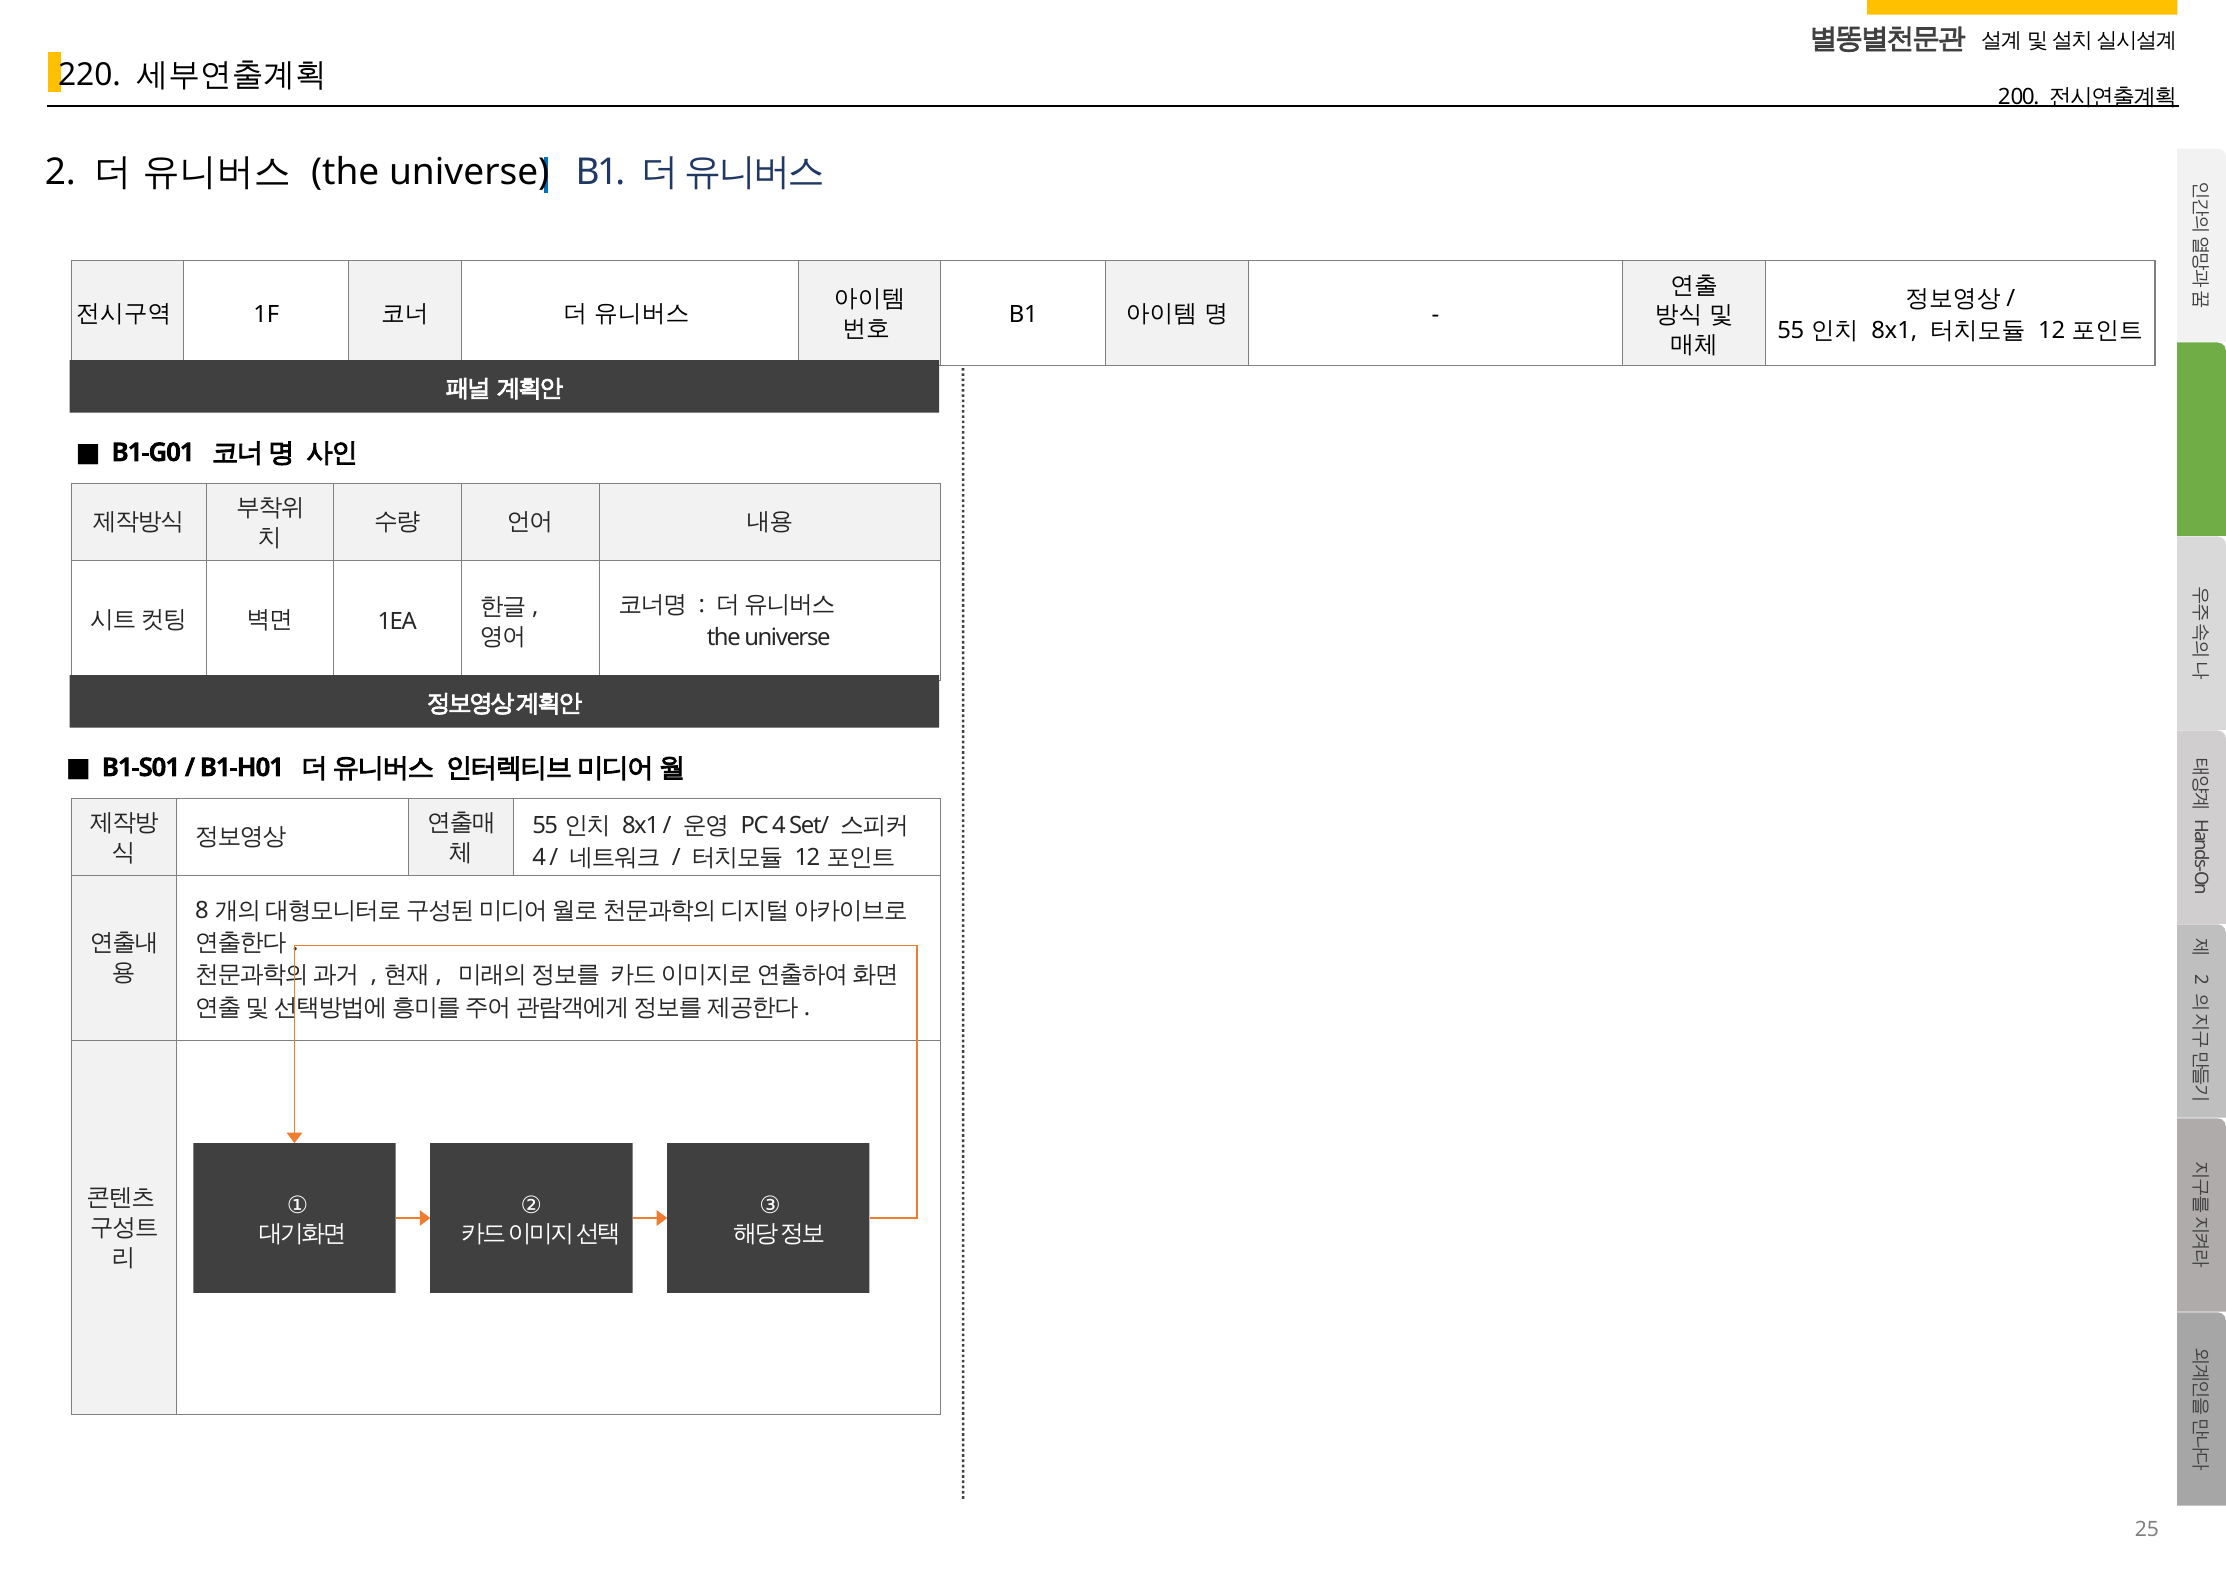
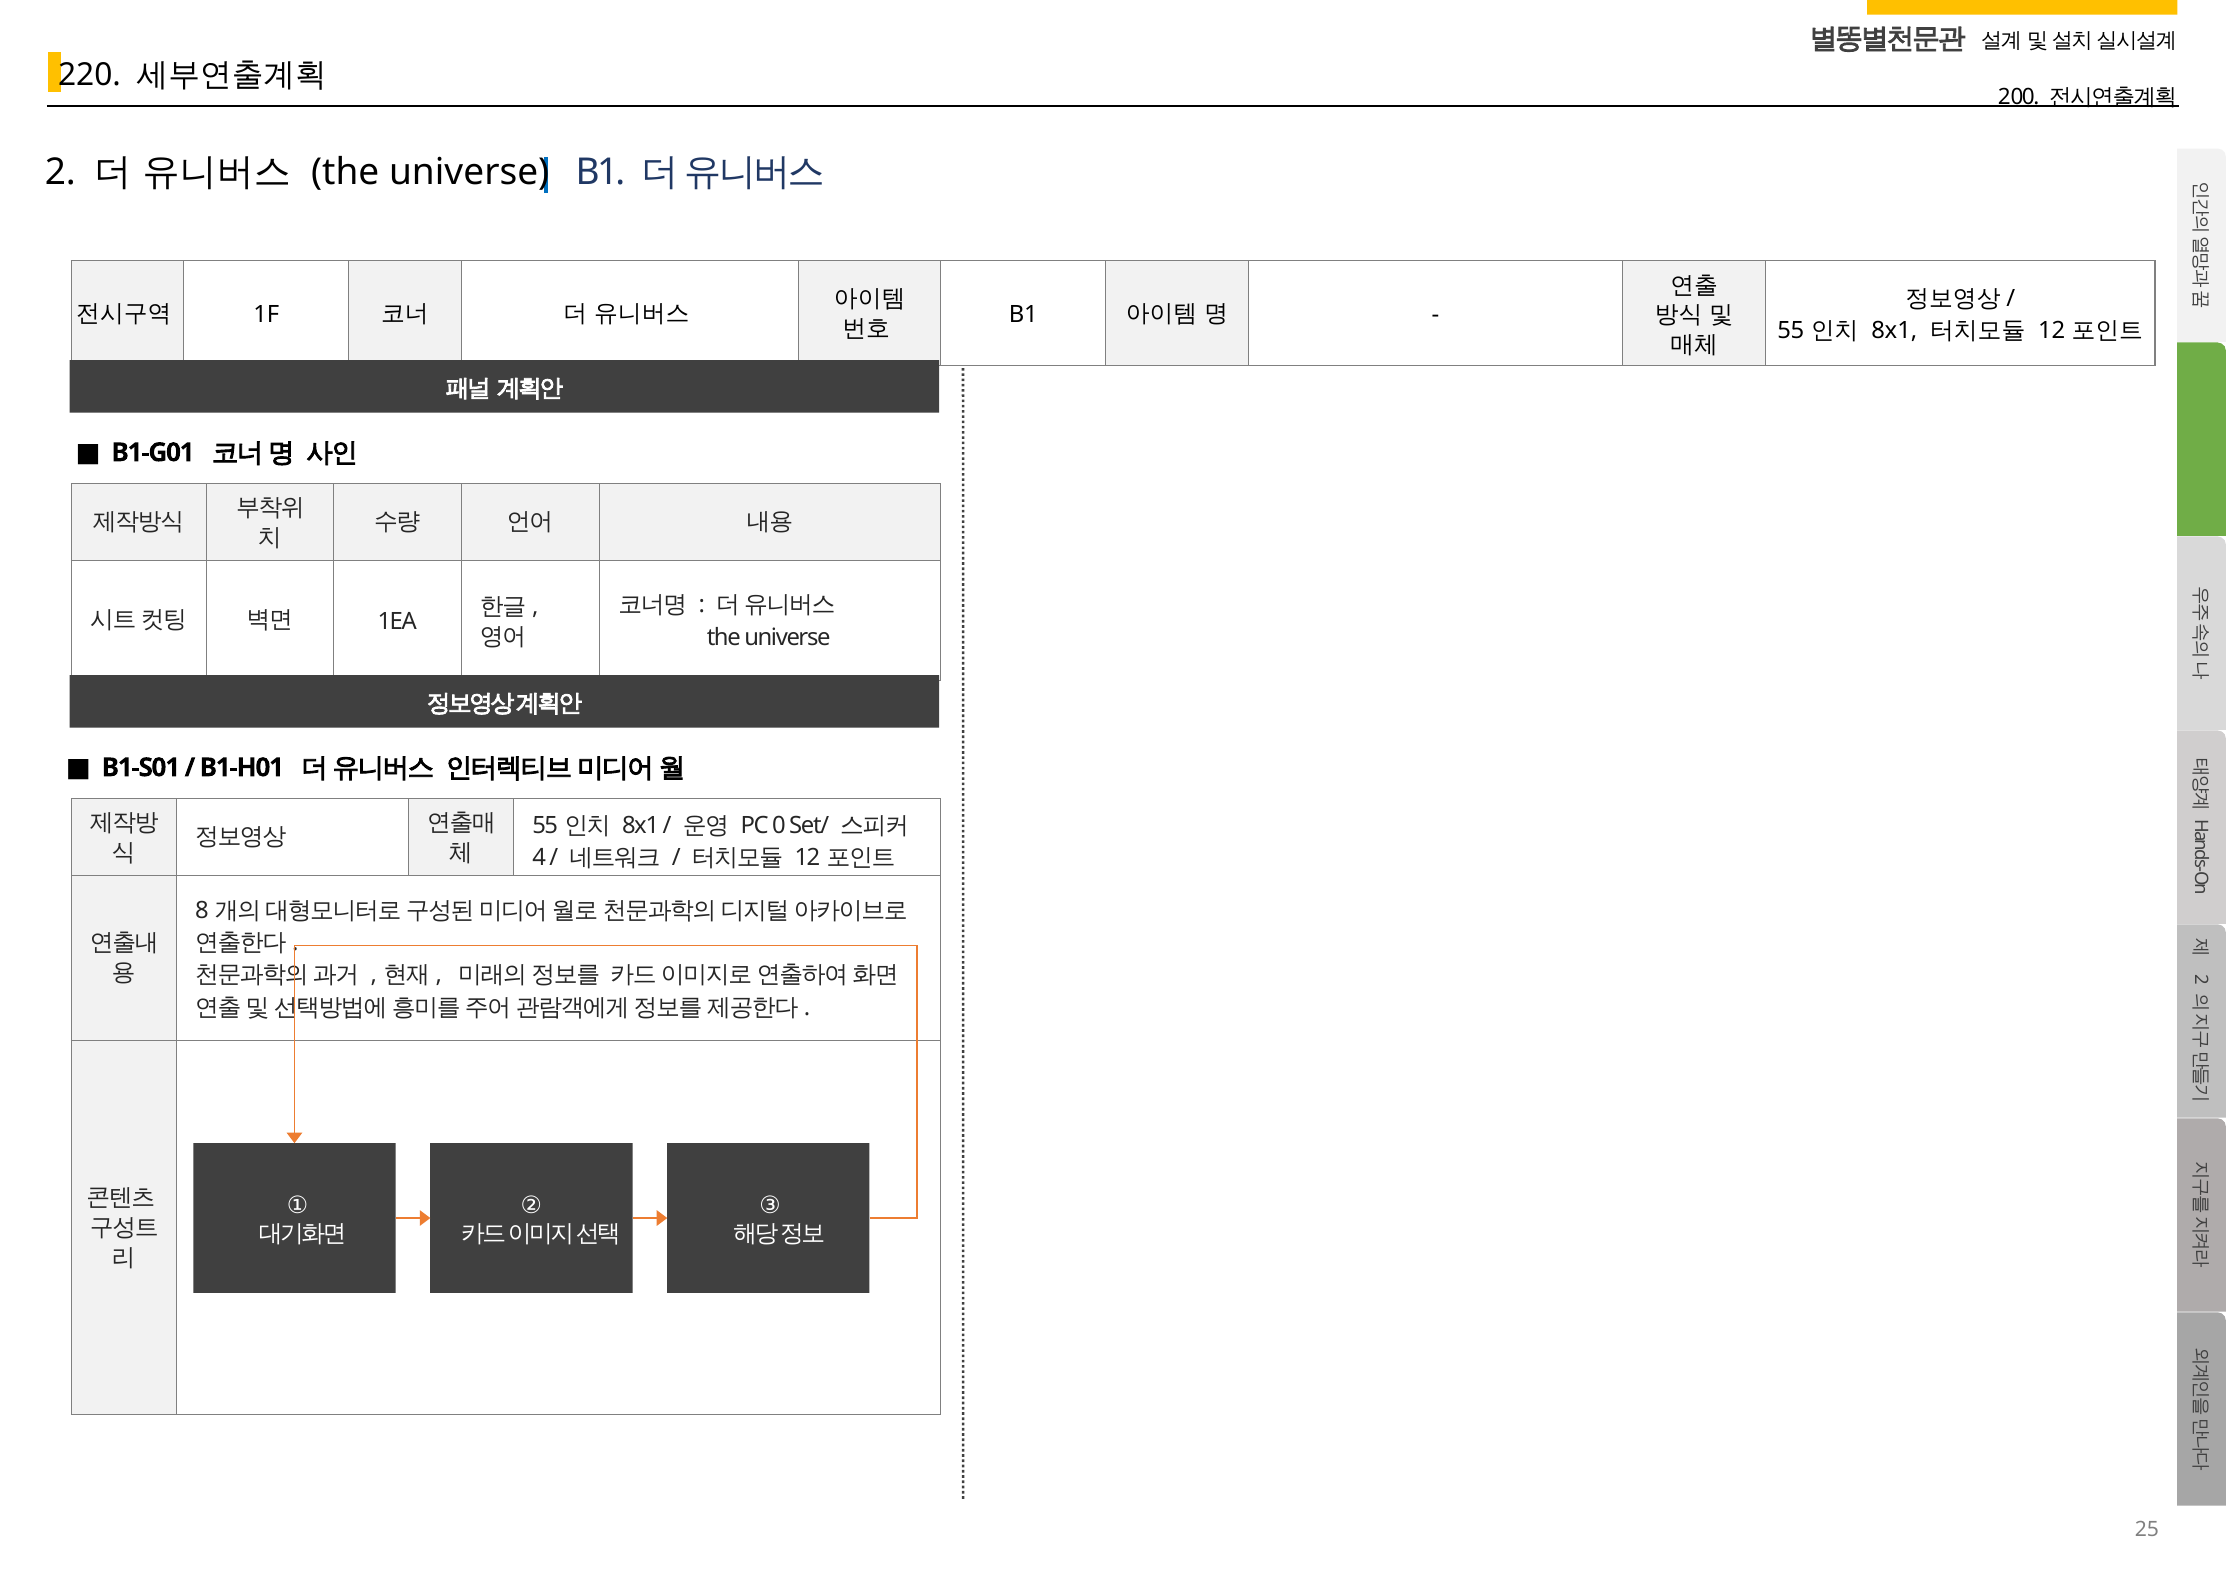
PC 4: 4 -> 0 (779, 826)
